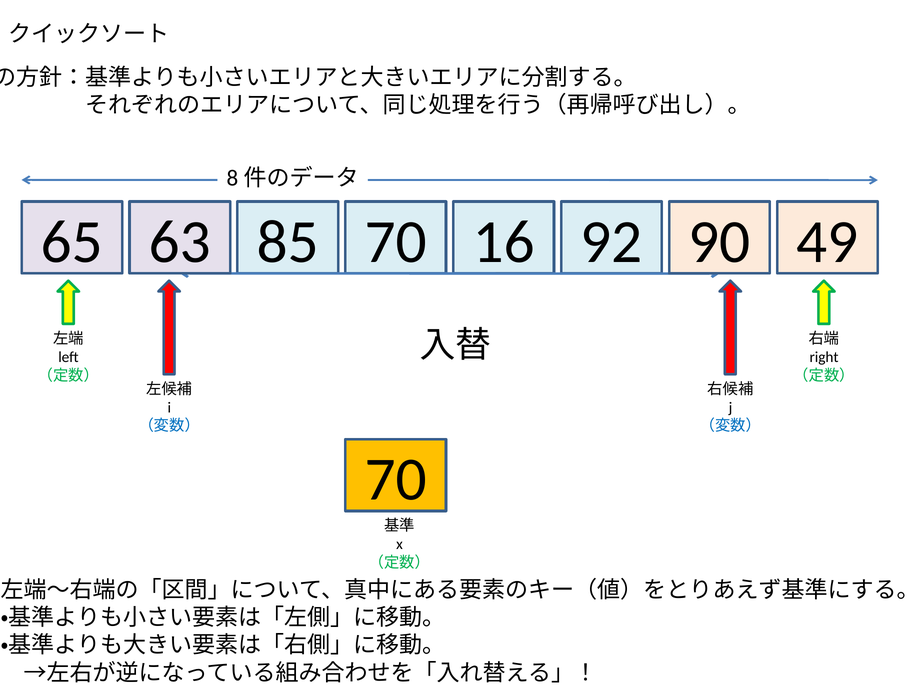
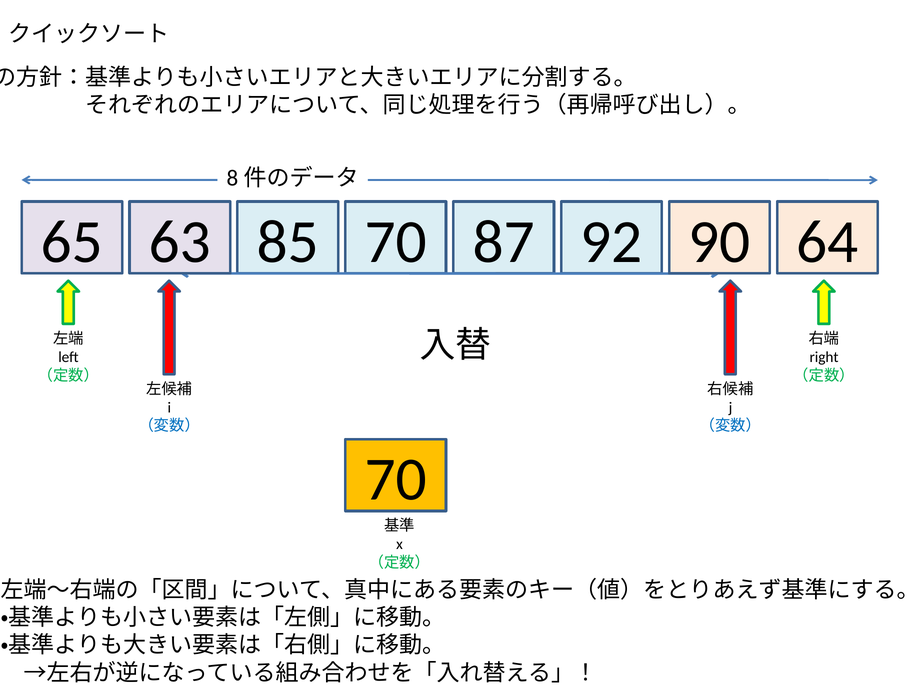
16: 16 -> 87 (504, 242)
49: 49 -> 64 (827, 242)
